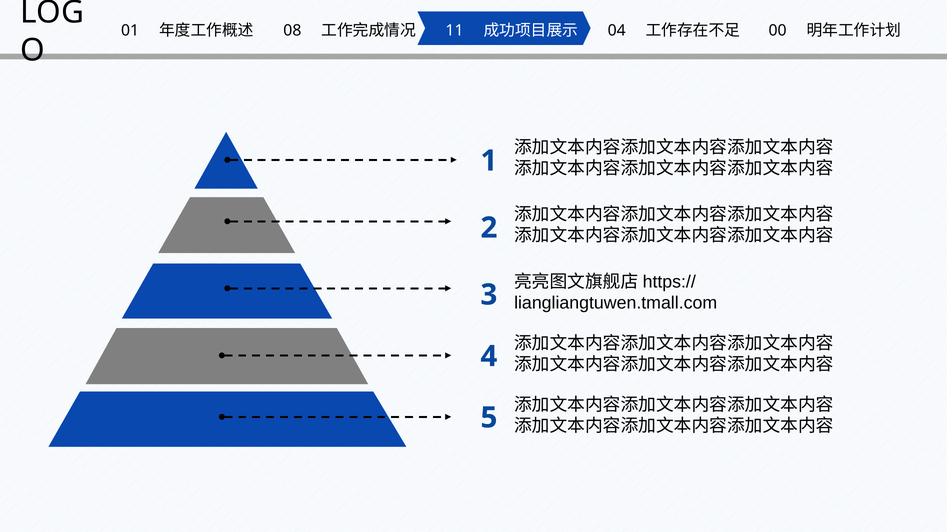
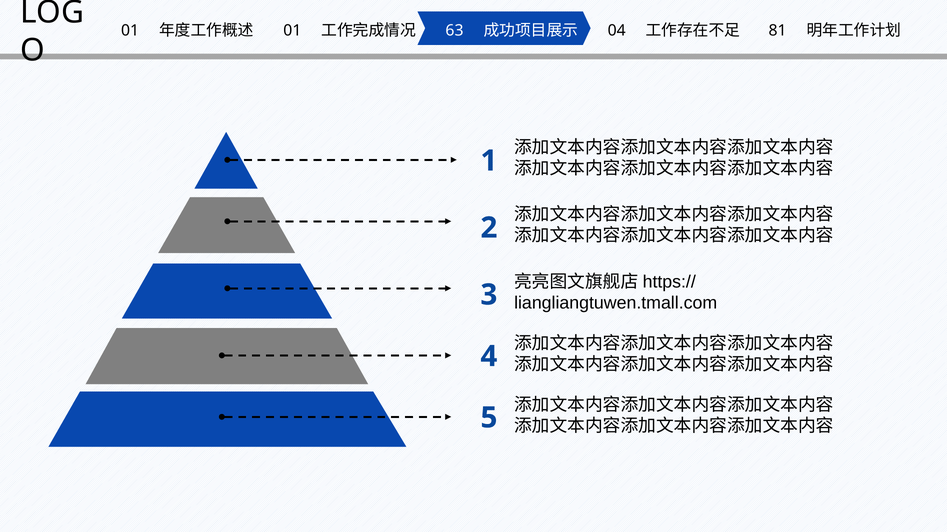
08: 08 -> 01 (292, 31)
11: 11 -> 63 (455, 31)
00: 00 -> 81 (778, 31)
